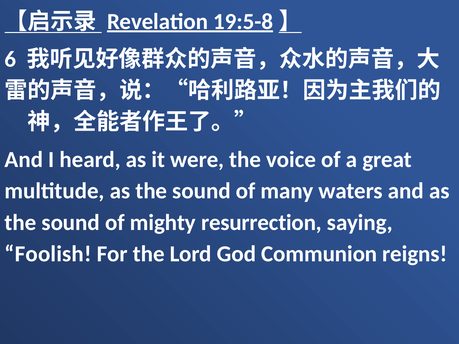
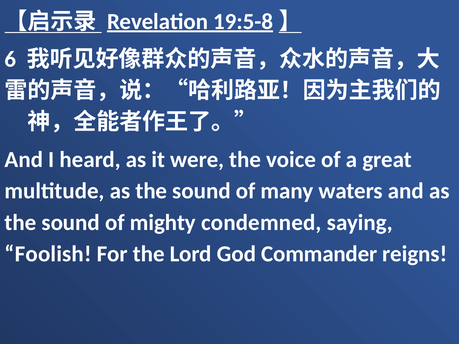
resurrection: resurrection -> condemned (261, 223)
Communion: Communion -> Commander (319, 254)
